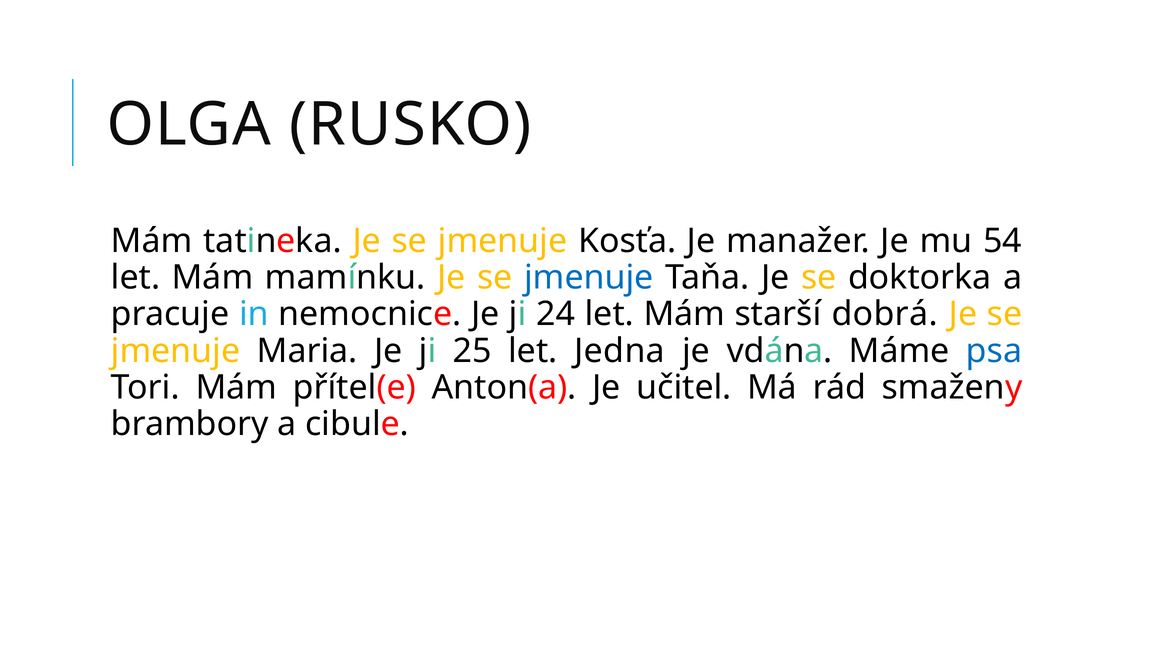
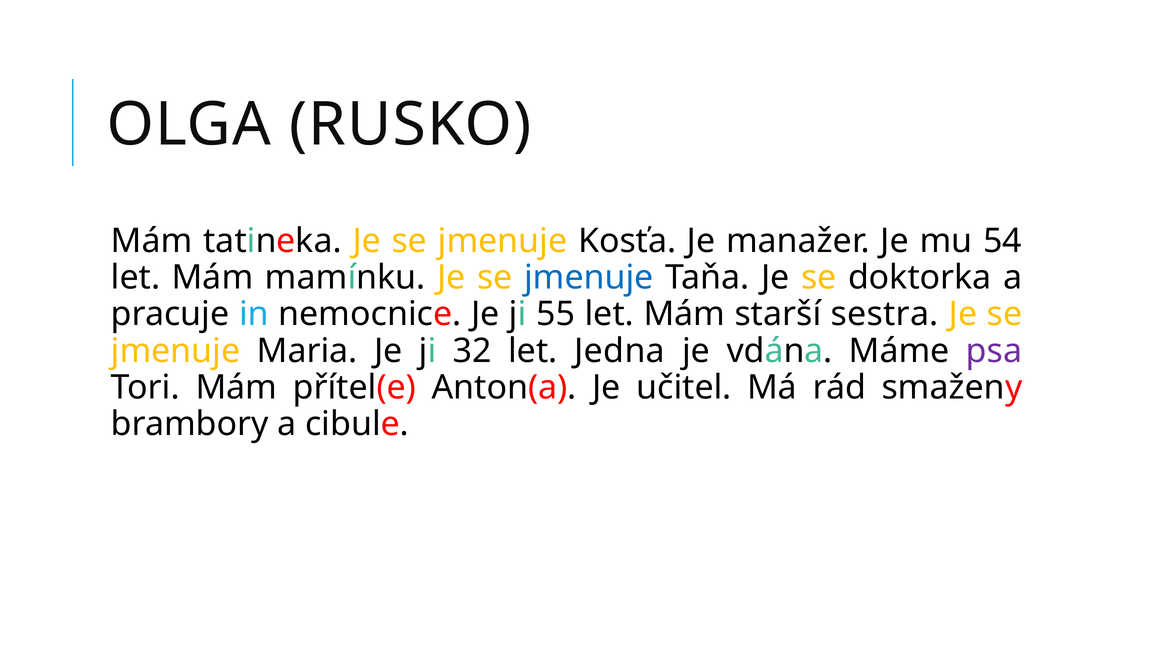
24: 24 -> 55 (556, 314)
dobrá: dobrá -> sestra (885, 314)
25: 25 -> 32 (472, 351)
psa colour: blue -> purple (994, 351)
